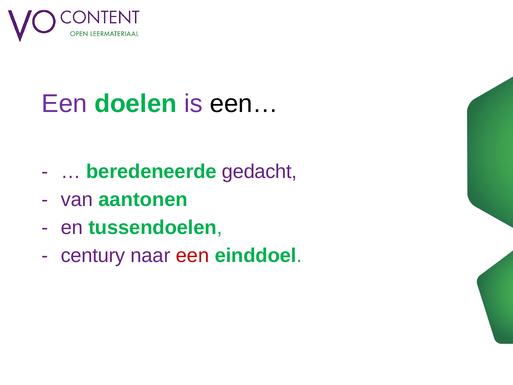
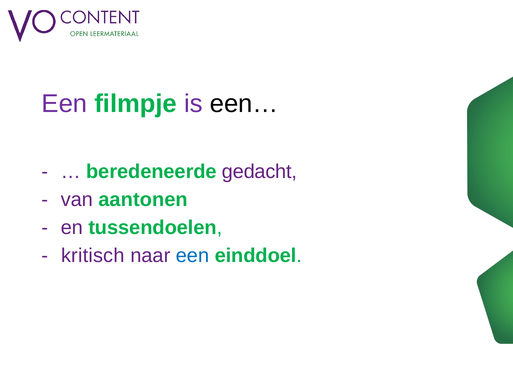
doelen: doelen -> filmpje (136, 104)
century: century -> kritisch (93, 255)
een colour: red -> blue (192, 255)
